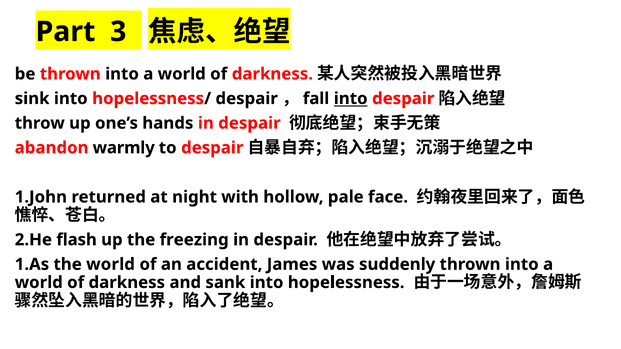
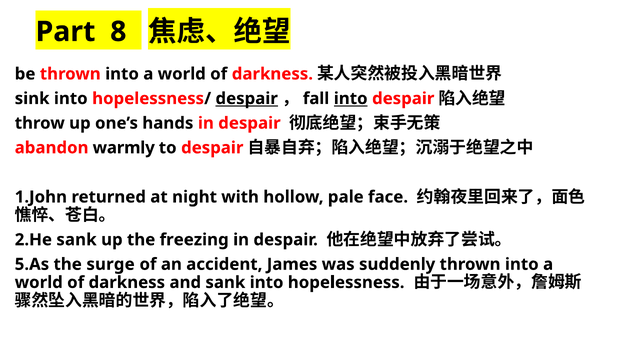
3: 3 -> 8 (118, 32)
despair underline: none -> present (247, 99)
2.He flash: flash -> sank (76, 240)
1.As: 1.As -> 5.As (32, 265)
the world: world -> surge (111, 265)
